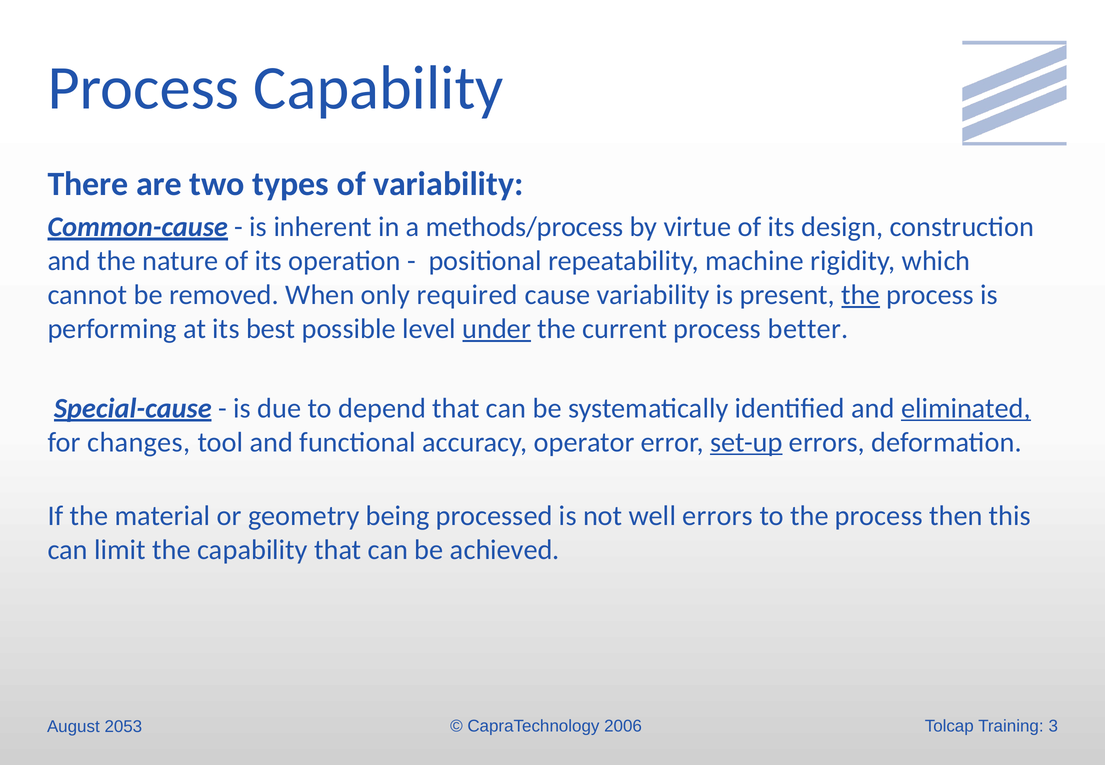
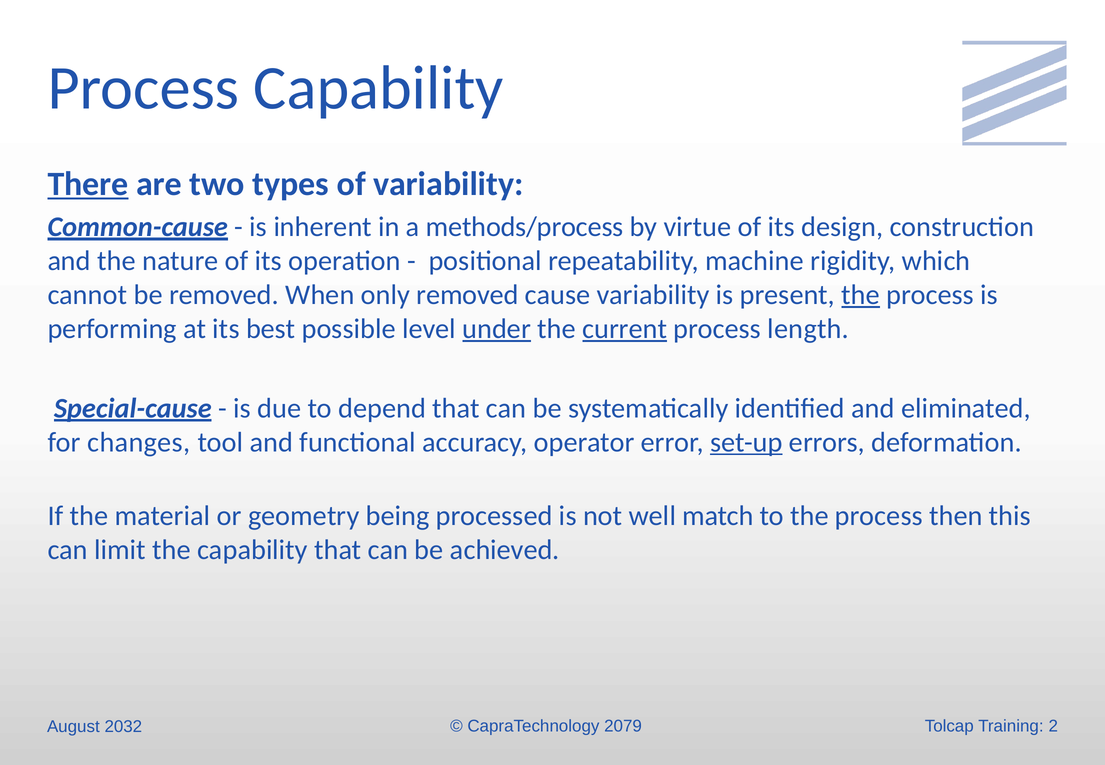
There underline: none -> present (88, 184)
only required: required -> removed (468, 295)
current underline: none -> present (625, 329)
better: better -> length (808, 329)
eliminated underline: present -> none (966, 408)
well errors: errors -> match (718, 516)
2053: 2053 -> 2032 (123, 727)
2006: 2006 -> 2079 (623, 726)
3: 3 -> 2 (1053, 726)
